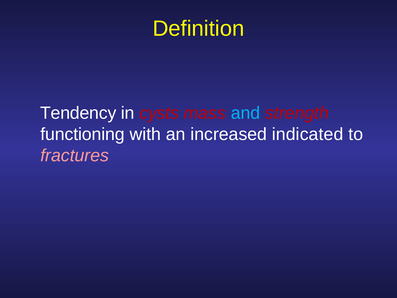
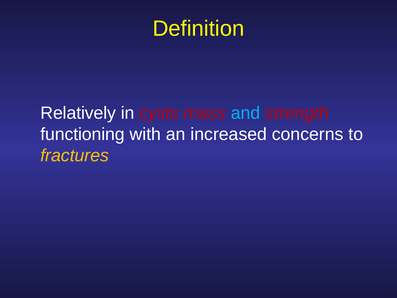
Tendency: Tendency -> Relatively (78, 113)
indicated: indicated -> concerns (308, 134)
fractures colour: pink -> yellow (75, 155)
